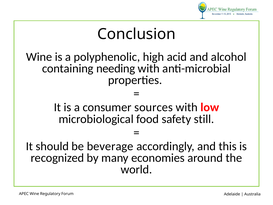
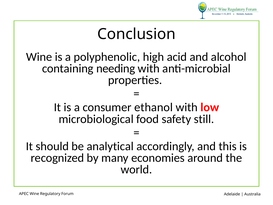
sources: sources -> ethanol (154, 107)
beverage: beverage -> analytical (110, 146)
